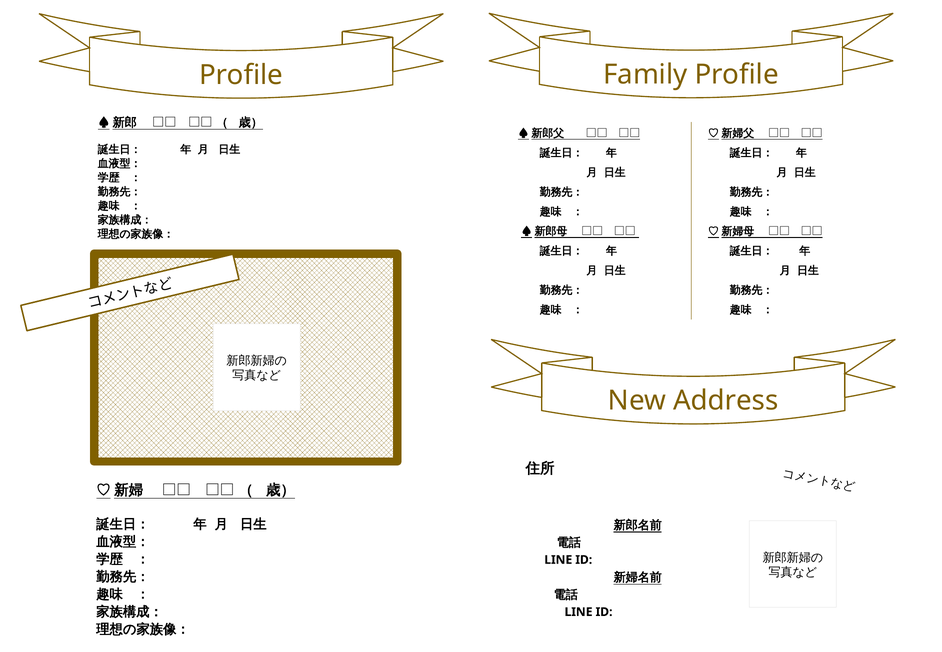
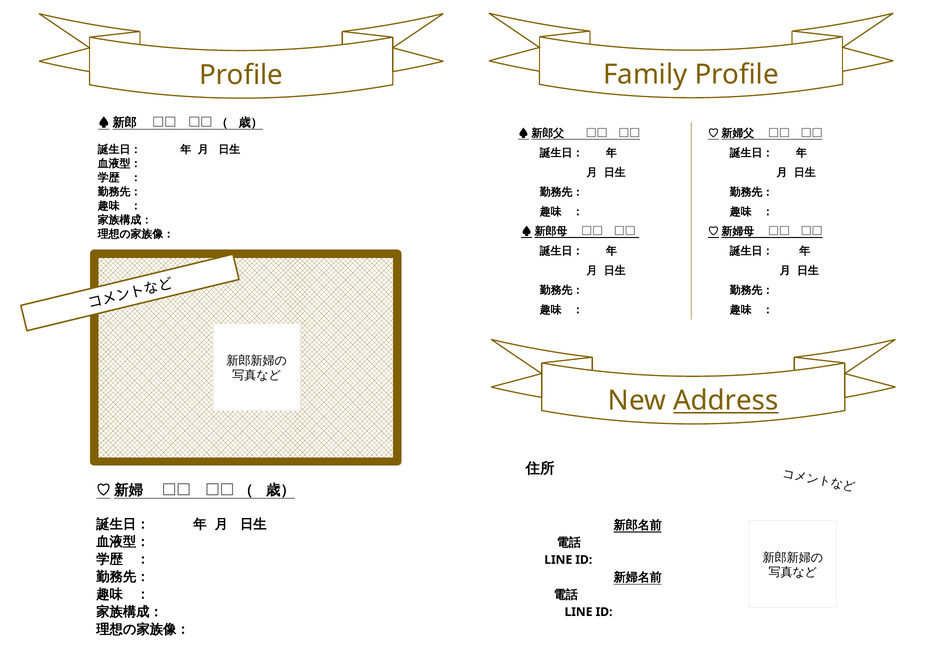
Address underline: none -> present (726, 401)
